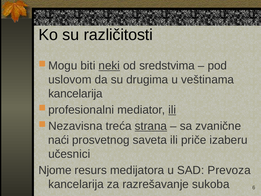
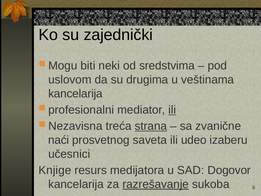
različitosti: različitosti -> zajednički (118, 35)
neki underline: present -> none (109, 66)
priče: priče -> udeo (194, 140)
Njome: Njome -> Knjige (55, 170)
Prevoza: Prevoza -> Dogovor (229, 170)
razrešavanje underline: none -> present (156, 184)
